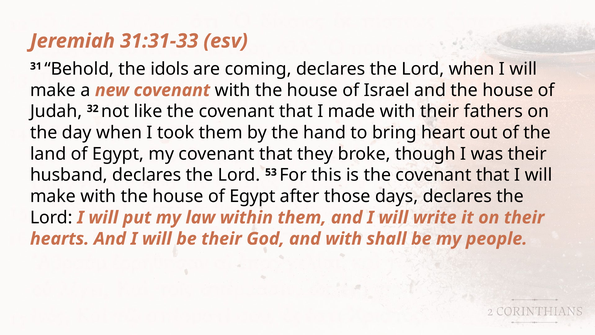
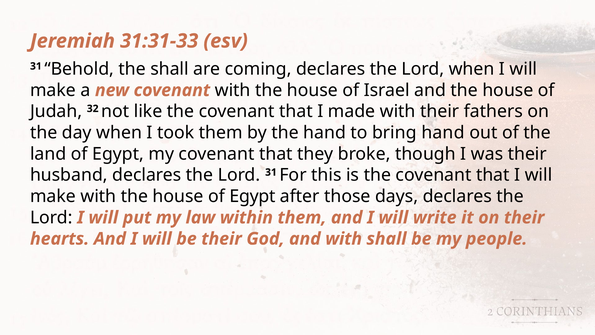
the idols: idols -> shall (170, 69)
bring heart: heart -> hand (443, 133)
Lord 53: 53 -> 31 (271, 172)
